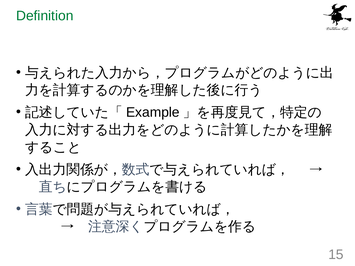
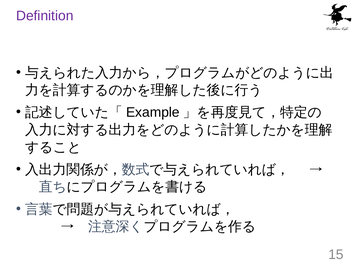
Definition colour: green -> purple (45, 16)
